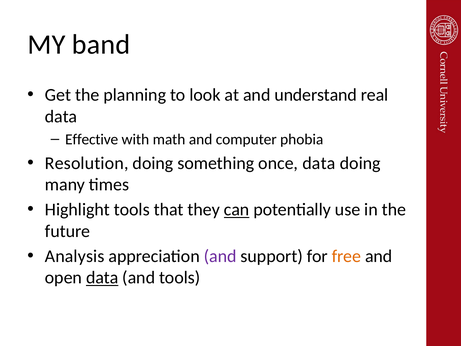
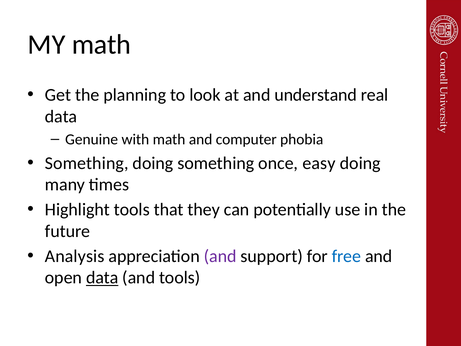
MY band: band -> math (101, 45)
Effective: Effective -> Genuine (92, 139)
Resolution: Resolution -> Something (87, 163)
once data: data -> easy (319, 163)
can underline: present -> none (237, 210)
free colour: orange -> blue (346, 256)
